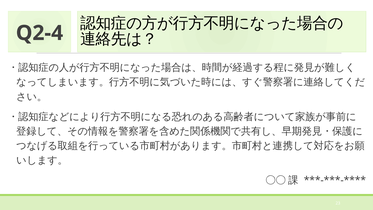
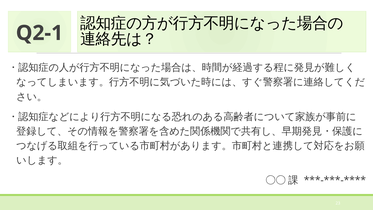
Q2-4: Q2-4 -> Q2-1 (40, 33)
